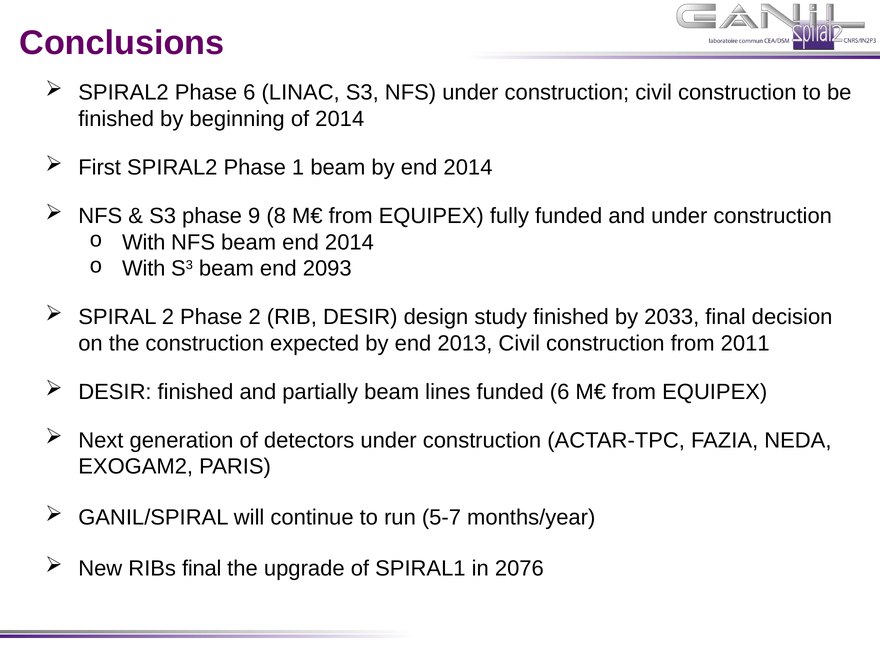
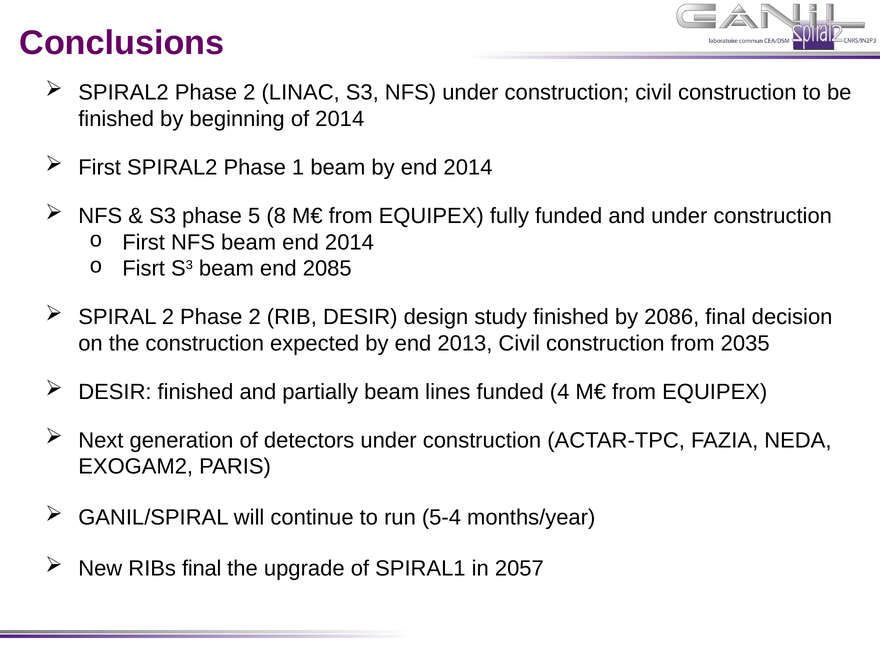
SPIRAL2 Phase 6: 6 -> 2 (249, 93)
9: 9 -> 5 (254, 216)
With: With -> First (144, 242)
With: With -> Fisrt (144, 269)
2093: 2093 -> 2085 (327, 269)
2033: 2033 -> 2086 (672, 317)
2011: 2011 -> 2035 (745, 343)
funded 6: 6 -> 4 (560, 392)
5-7: 5-7 -> 5-4 (441, 518)
2076: 2076 -> 2057 (519, 569)
